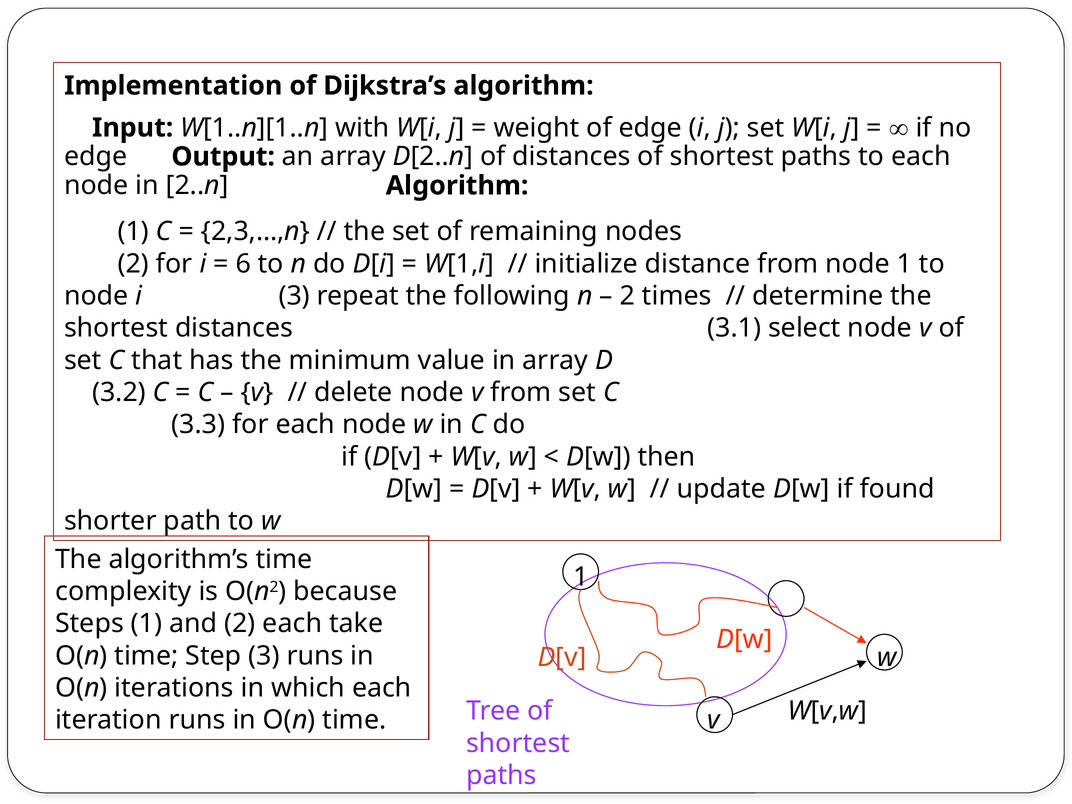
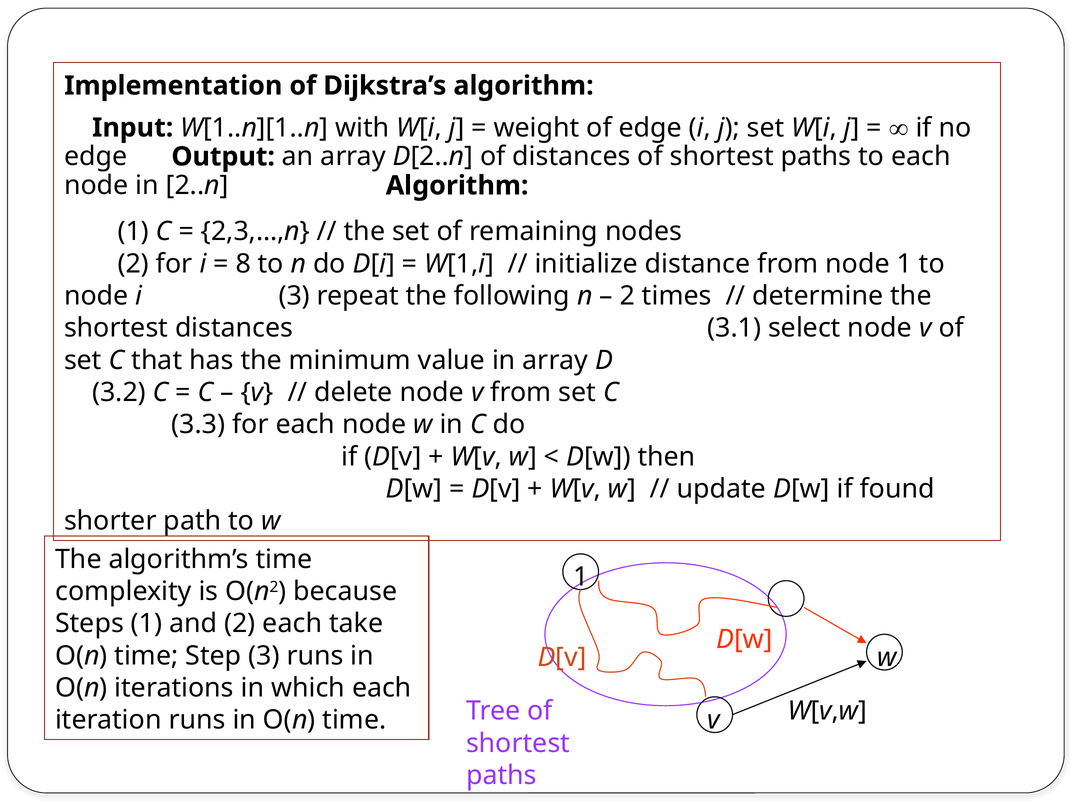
6: 6 -> 8 (243, 264)
